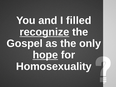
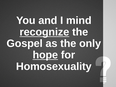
filled: filled -> mind (79, 20)
